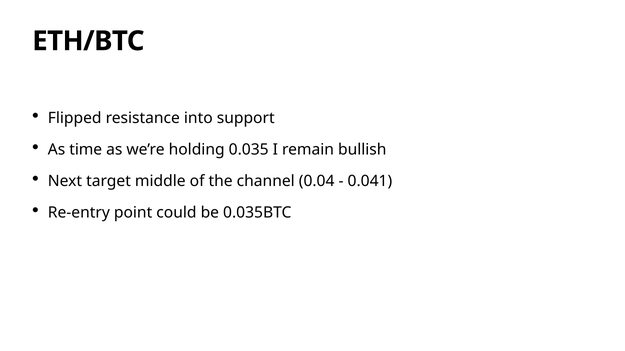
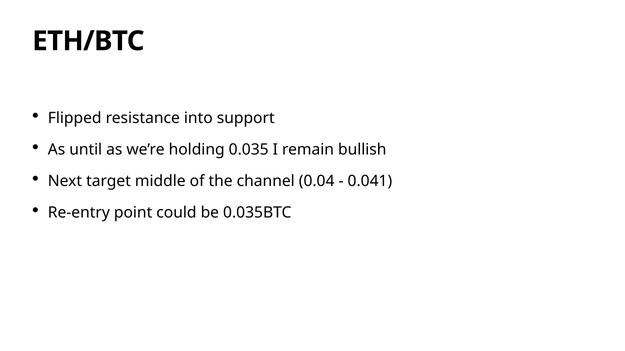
time: time -> until (86, 150)
